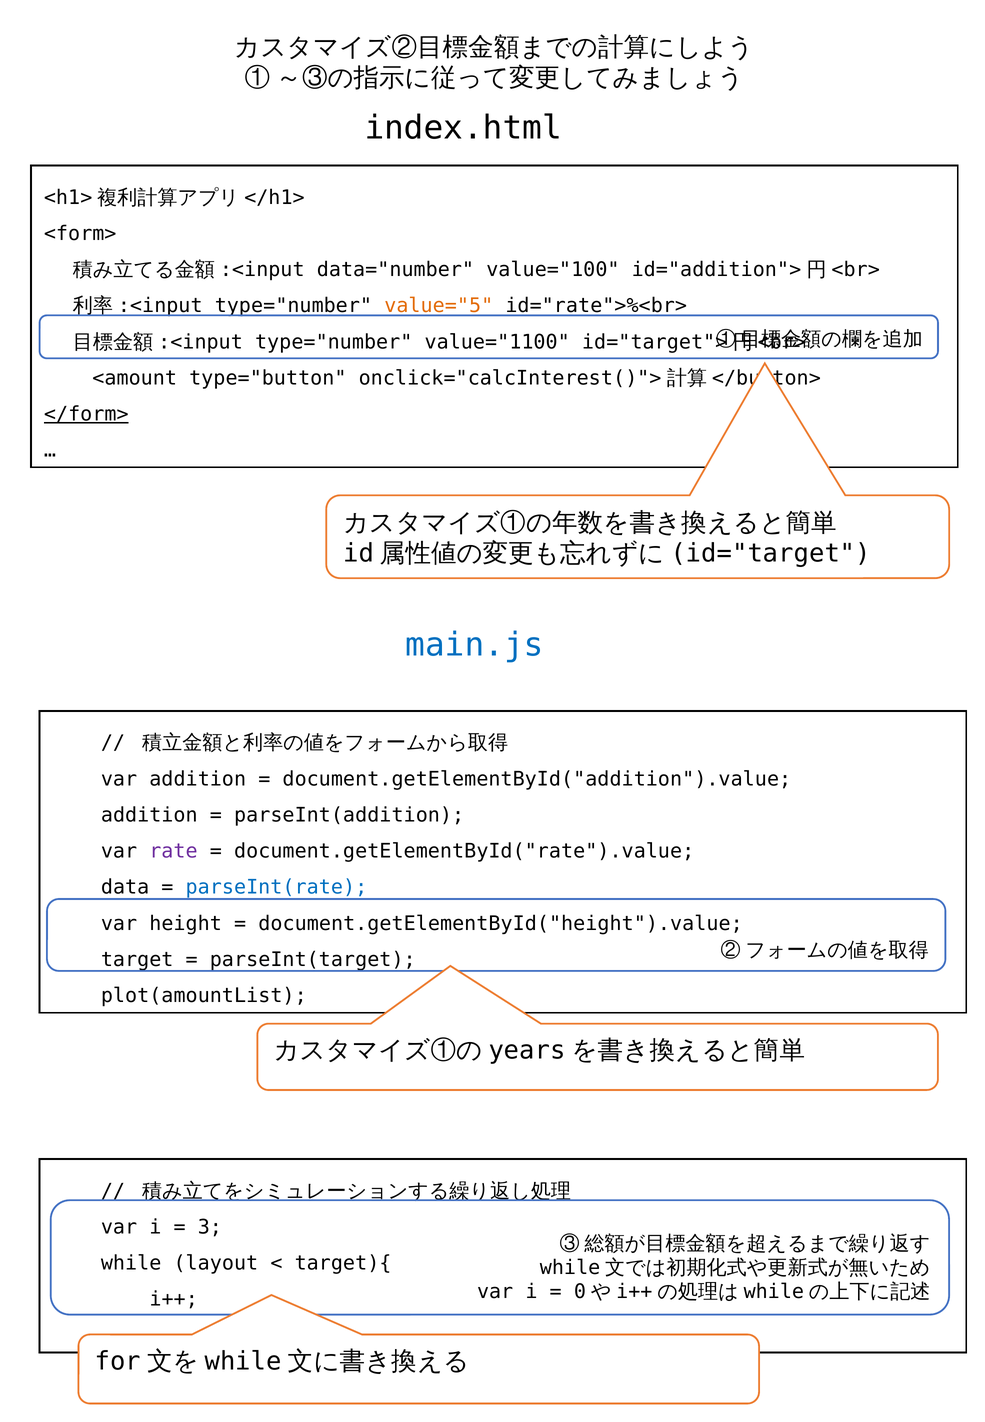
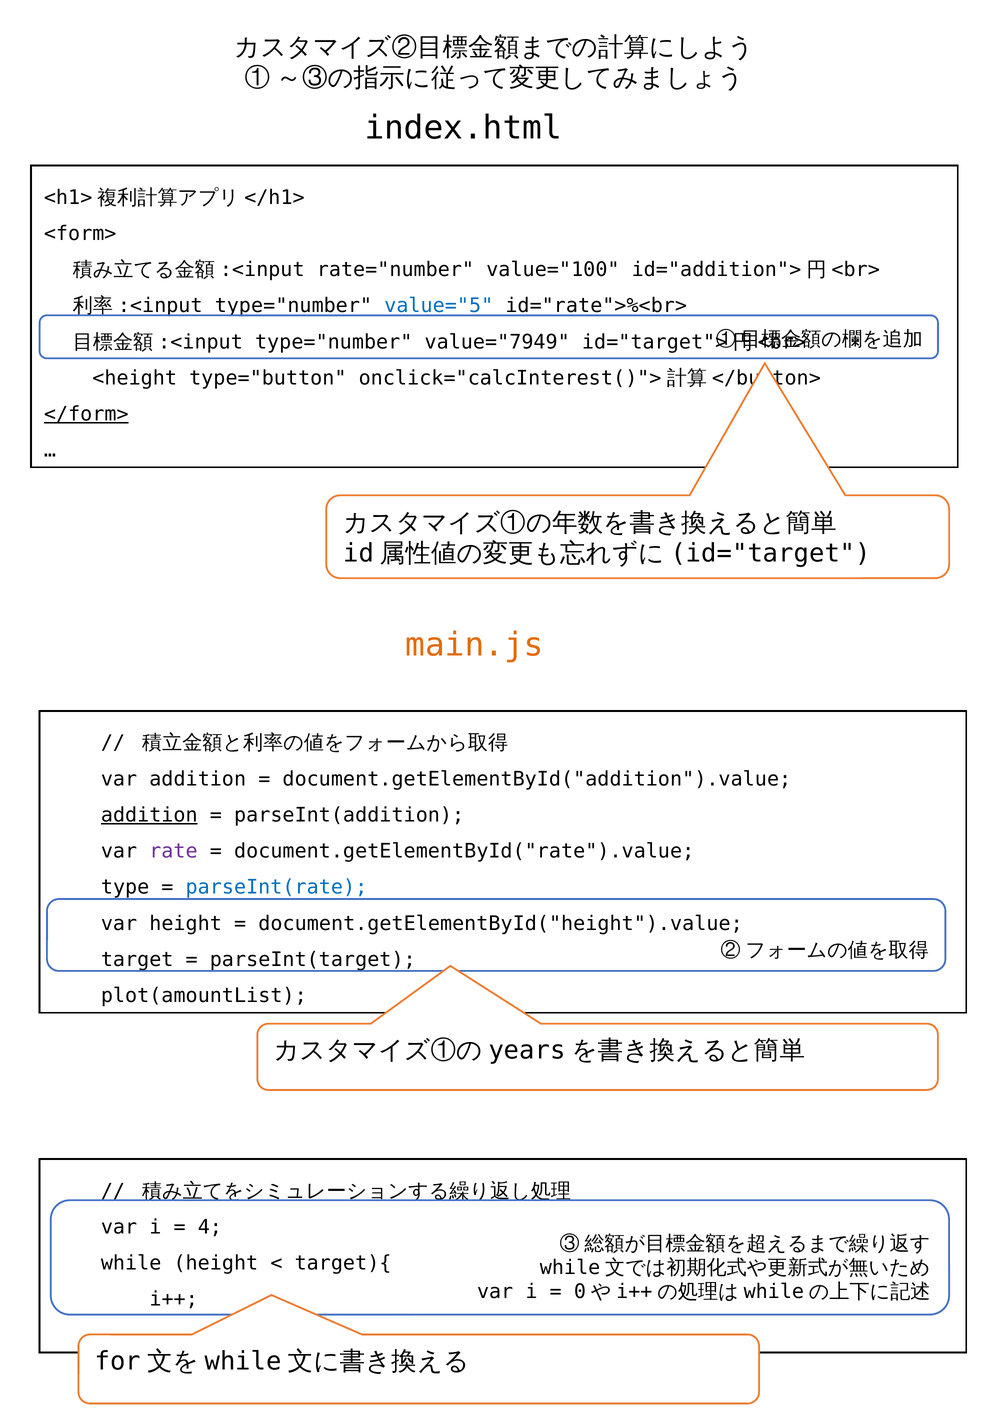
data="number: data="number -> rate="number (395, 270)
value="5 colour: orange -> blue (439, 306)
value="1100: value="1100 -> value="7949 (497, 342)
<amount: <amount -> <height (135, 378)
main.js colour: blue -> orange (475, 645)
addition underline: none -> present (149, 816)
data: data -> type (125, 888)
3: 3 -> 4 (210, 1228)
while layout: layout -> height (216, 1264)
